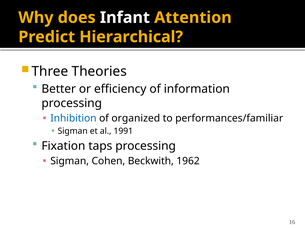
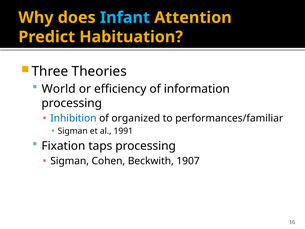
Infant colour: white -> light blue (125, 18)
Hierarchical: Hierarchical -> Habituation (131, 37)
Better: Better -> World (59, 89)
1962: 1962 -> 1907 (188, 161)
